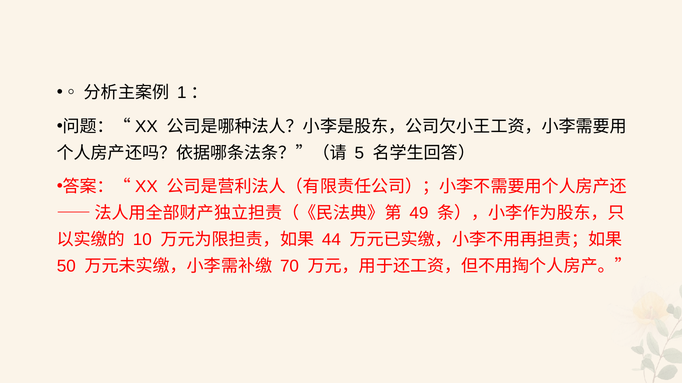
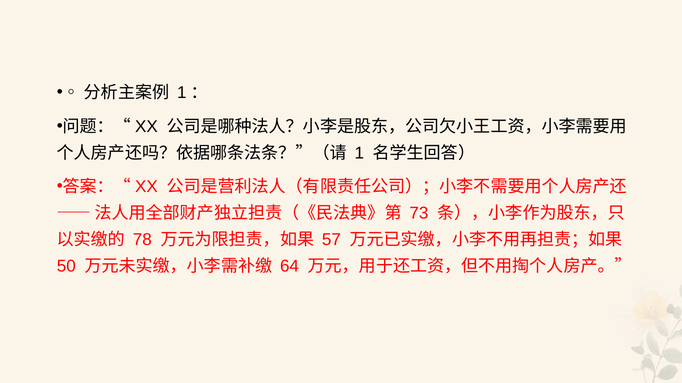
5: 5 -> 1 (359, 153)
49: 49 -> 73 (419, 213)
10: 10 -> 78 (142, 240)
44: 44 -> 57 (331, 240)
70: 70 -> 64 (289, 267)
